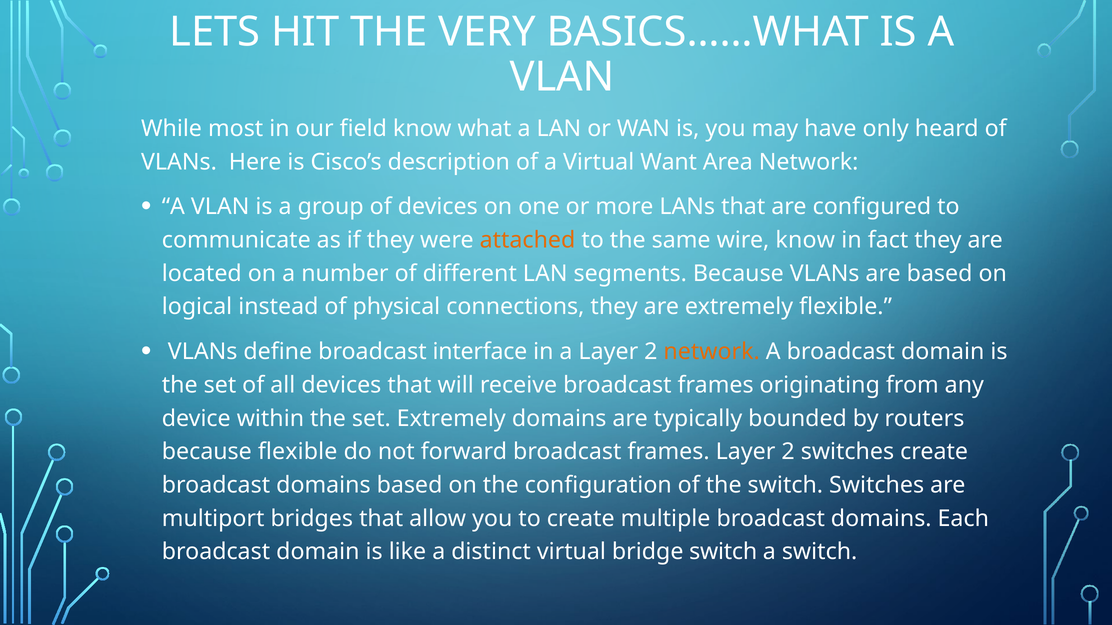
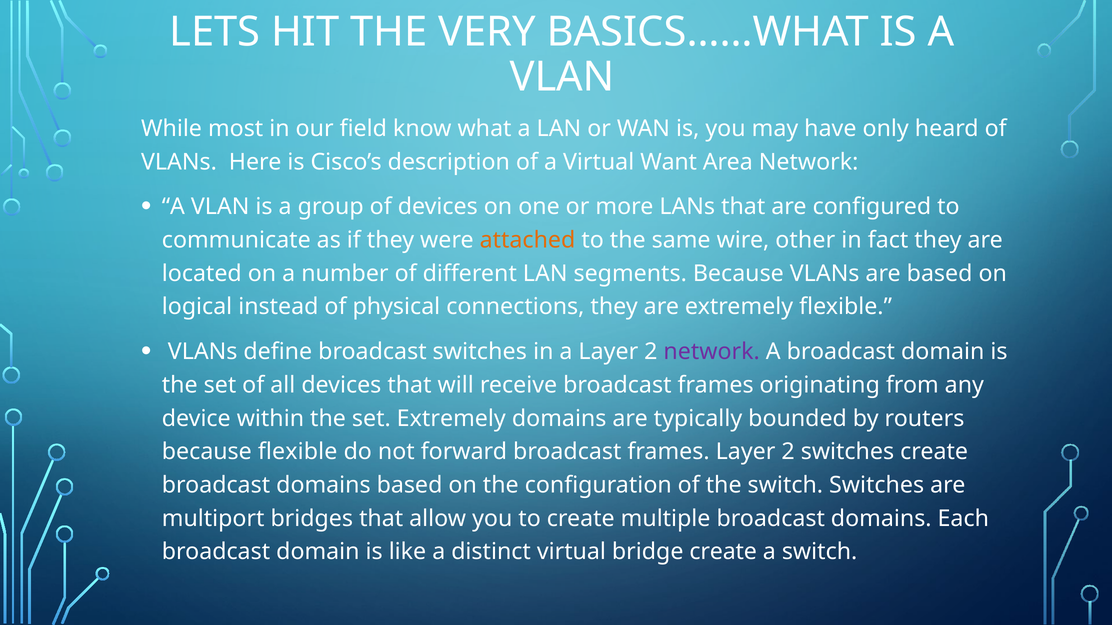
wire know: know -> other (805, 240)
broadcast interface: interface -> switches (480, 352)
network colour: orange -> purple (712, 352)
bridge switch: switch -> create (723, 552)
